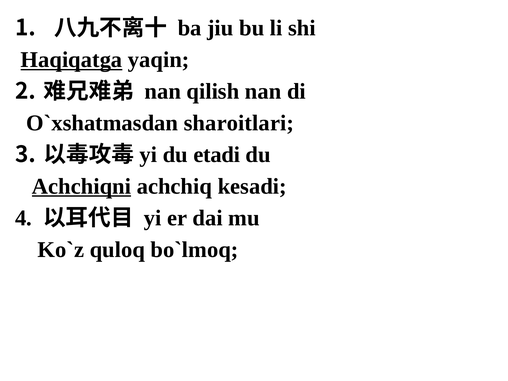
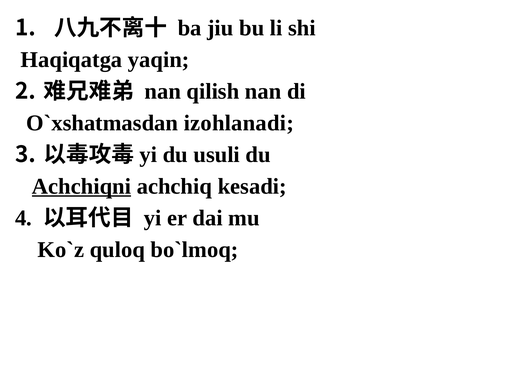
Haqiqatga underline: present -> none (71, 60)
sharoitlari: sharoitlari -> izohlanadi (239, 123)
etadi: etadi -> usuli (217, 155)
